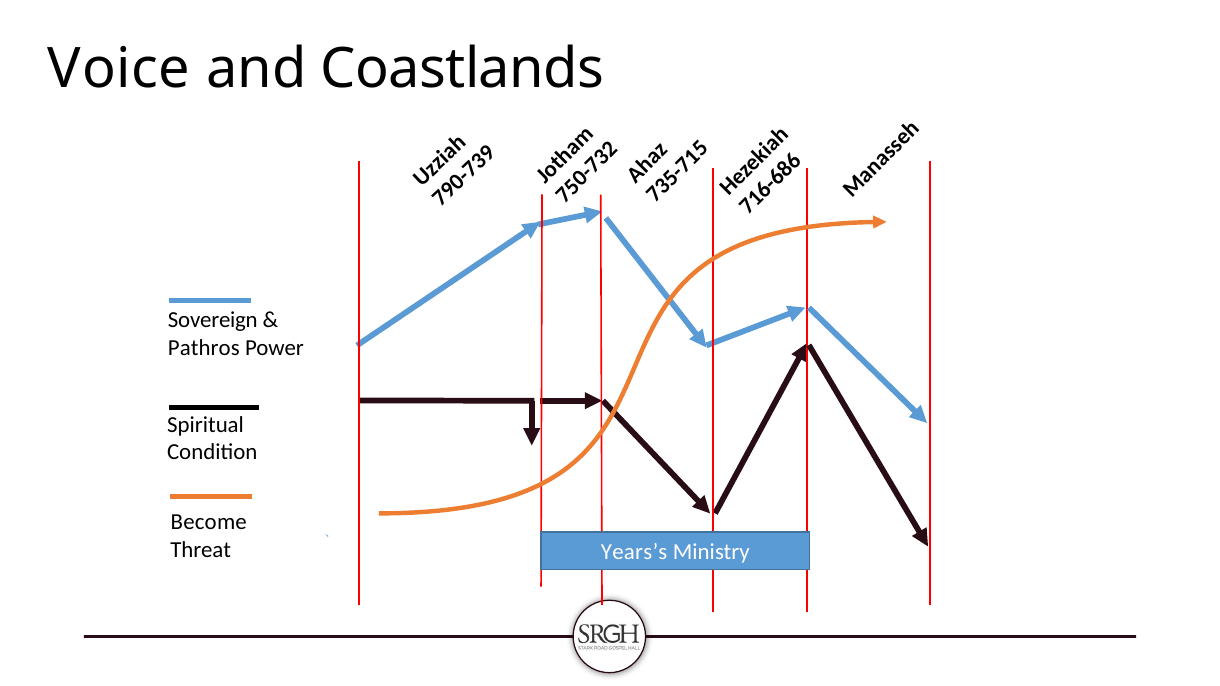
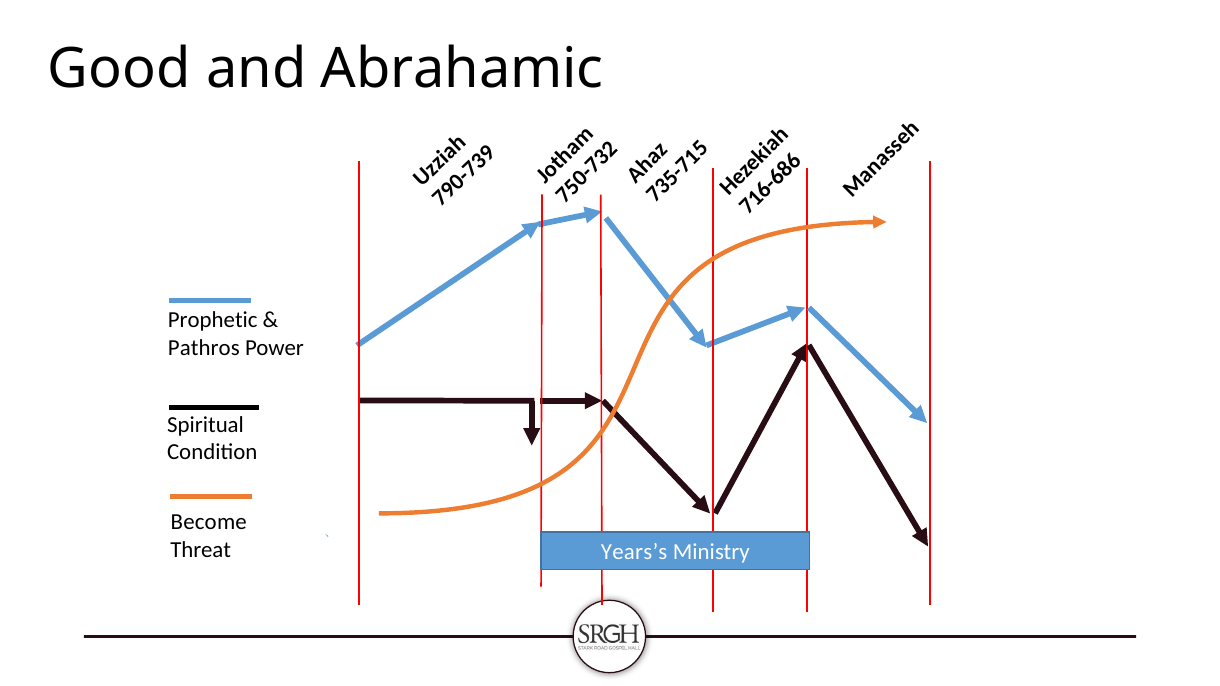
Voice: Voice -> Good (119, 69)
Coastlands: Coastlands -> Abrahamic (462, 69)
Sovereign: Sovereign -> Prophetic (213, 321)
